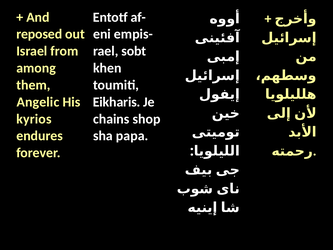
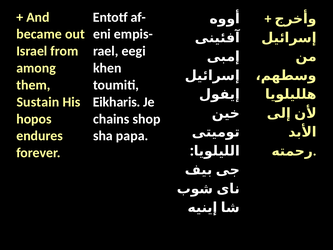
reposed: reposed -> became (39, 34)
sobt: sobt -> eegi (134, 51)
Angelic: Angelic -> Sustain (38, 102)
kyrios: kyrios -> hopos (34, 119)
